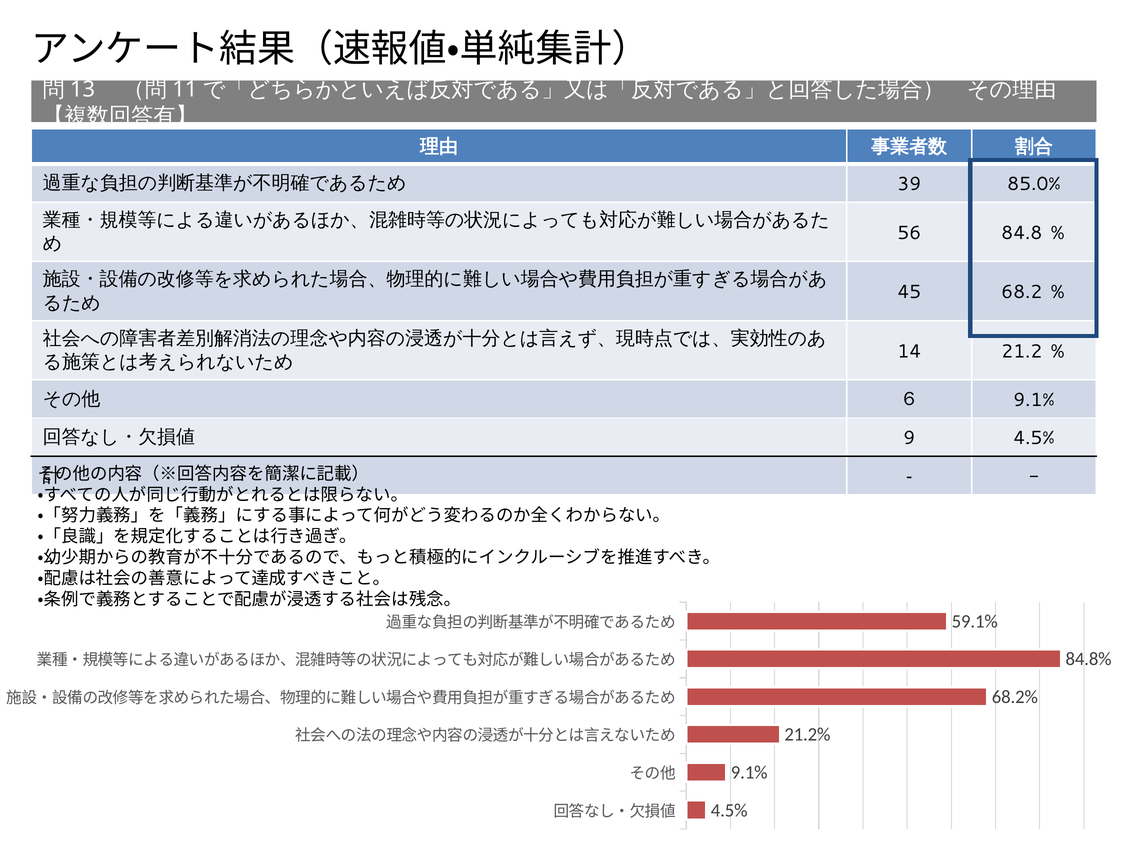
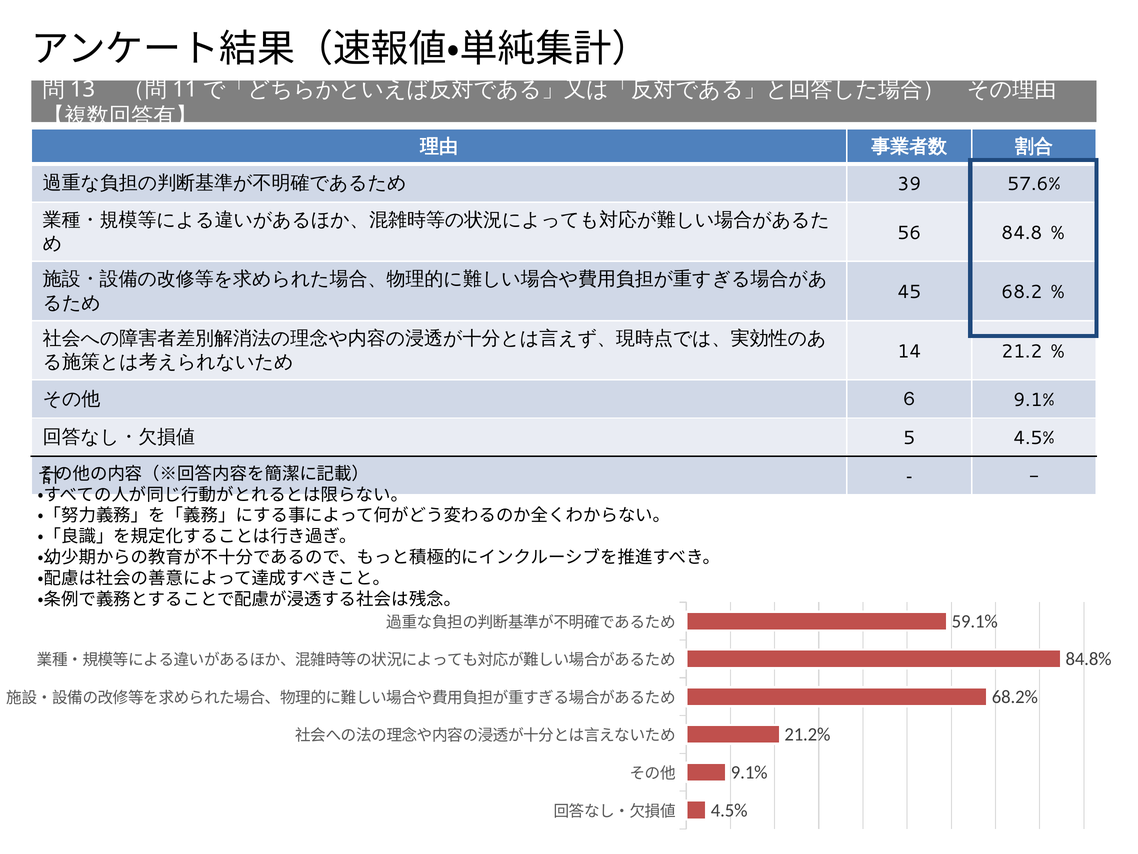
85.0%: 85.0% -> 57.6% (1034, 184)
9: 9 -> 5 (909, 438)
